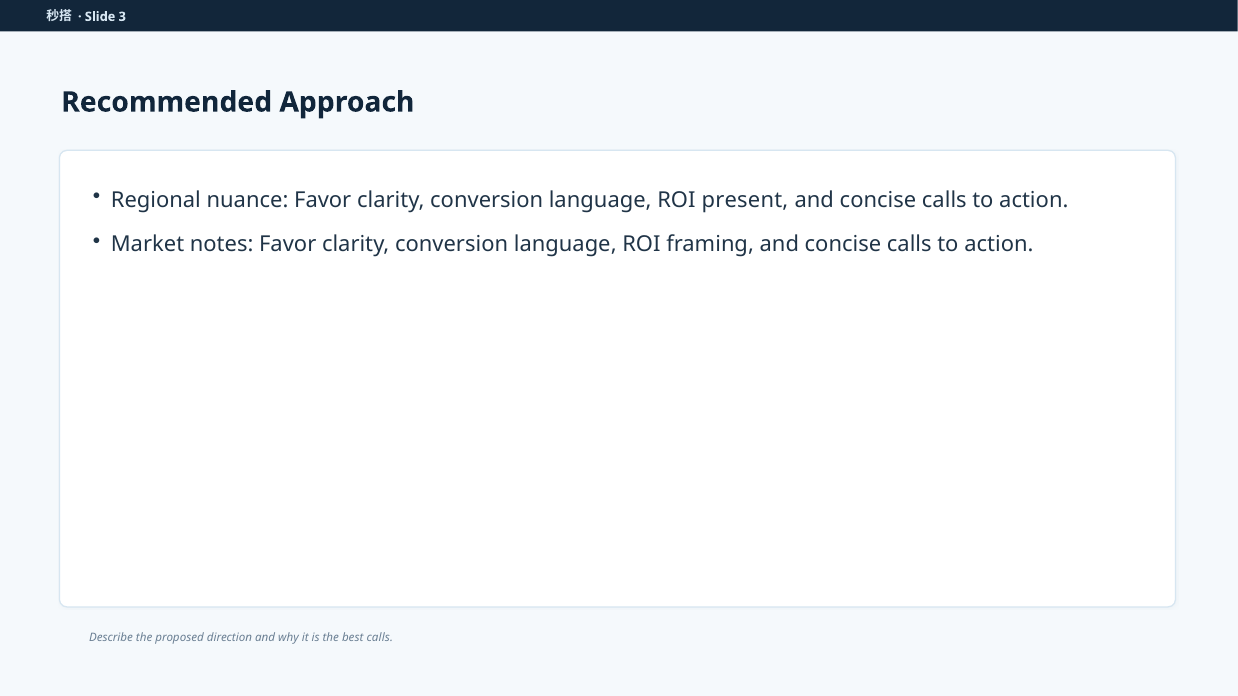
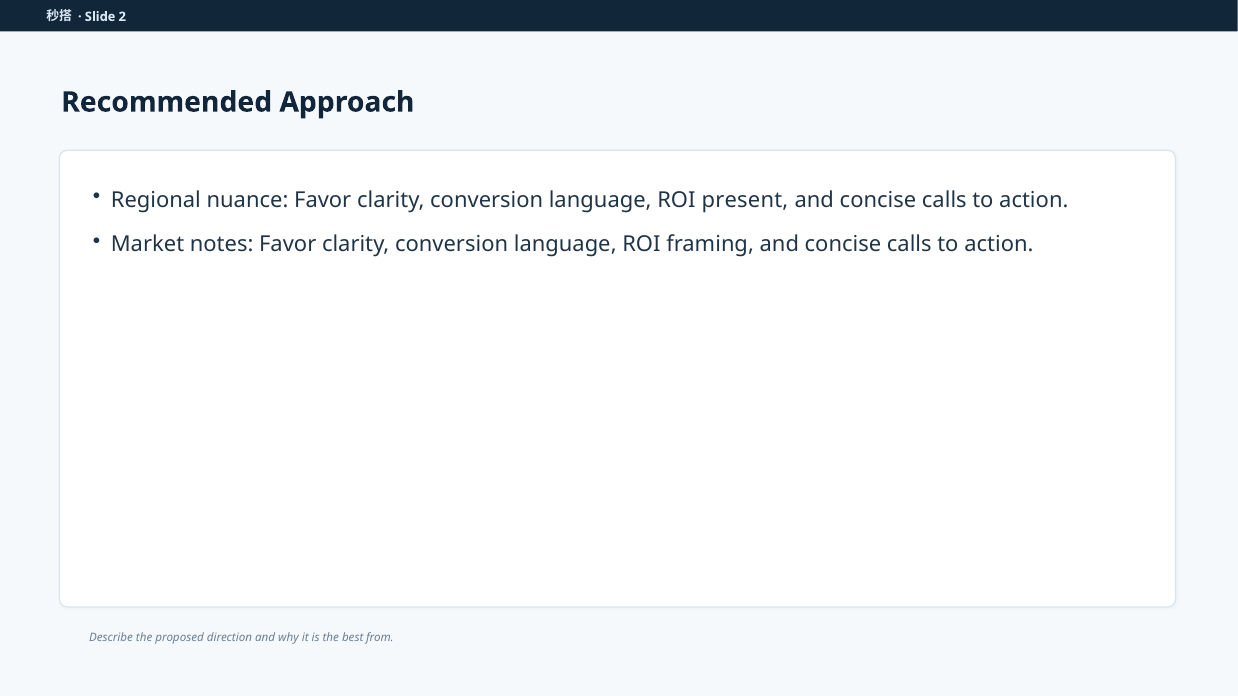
3: 3 -> 2 (122, 17)
best calls: calls -> from (380, 638)
